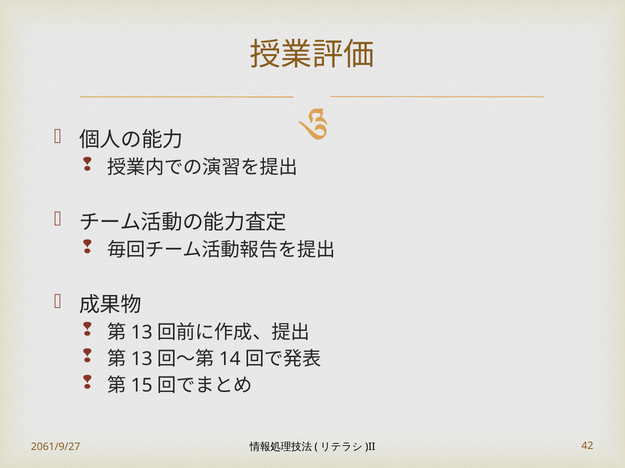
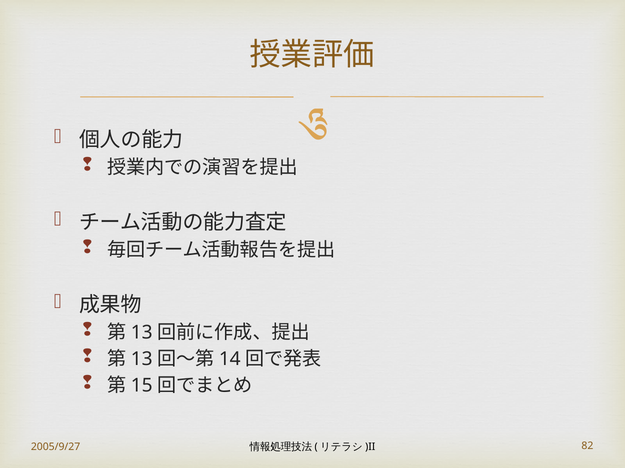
2061/9/27: 2061/9/27 -> 2005/9/27 (56, 447)
42: 42 -> 82 (587, 446)
